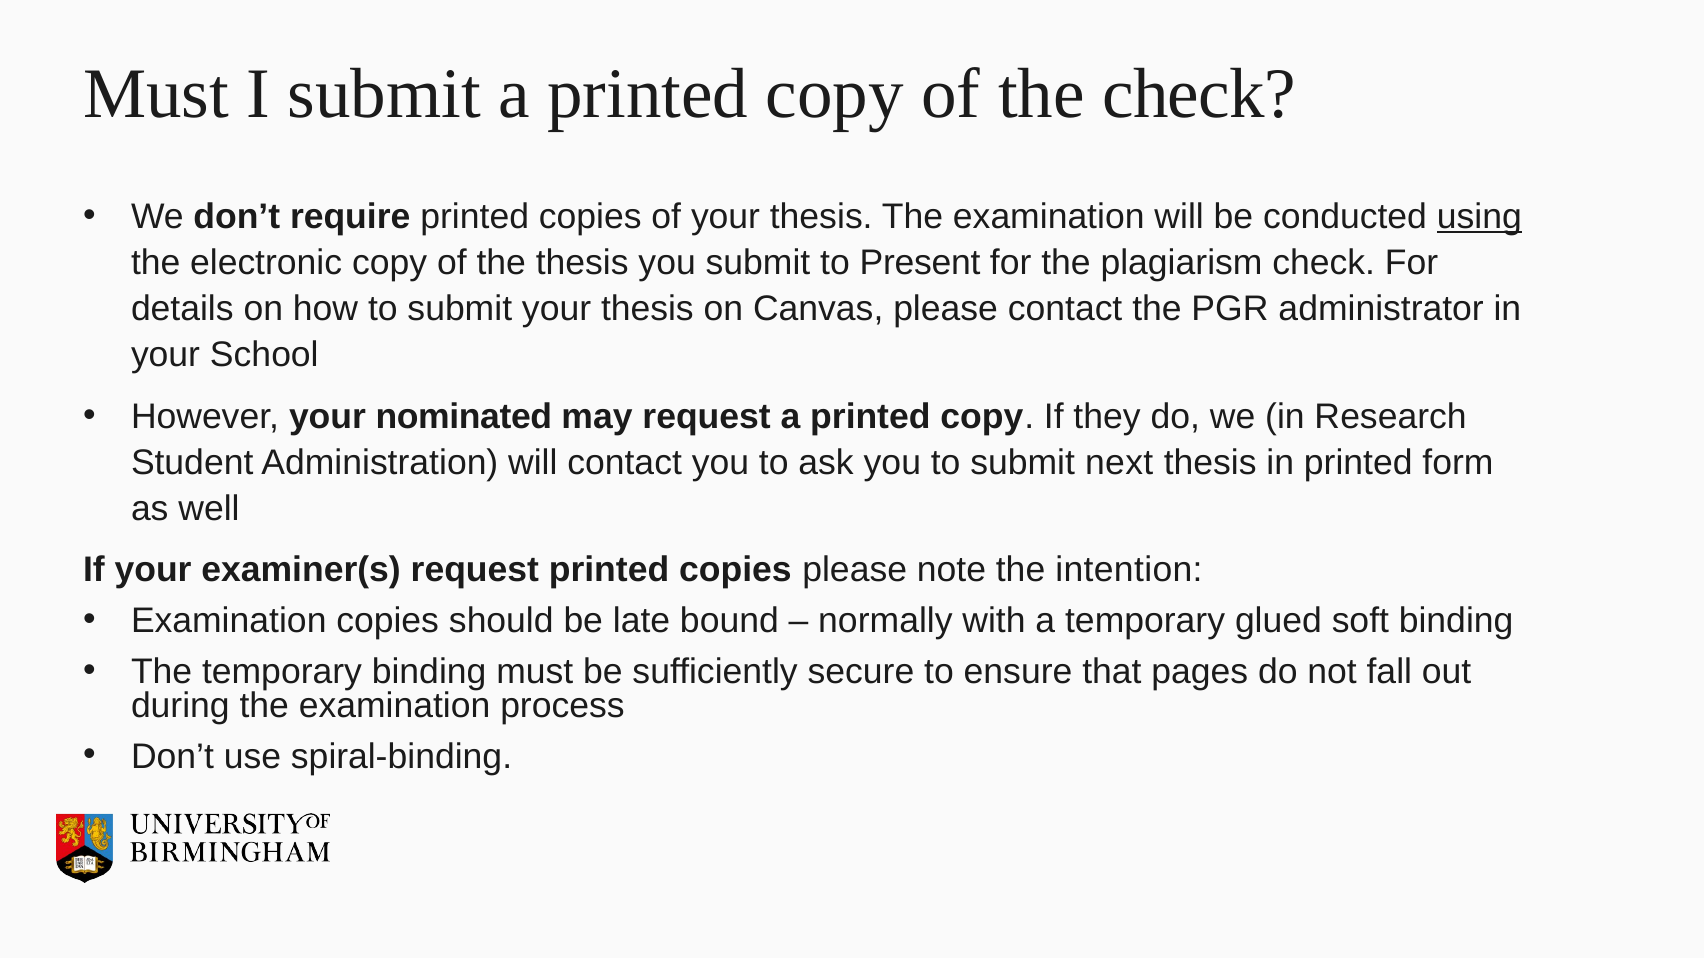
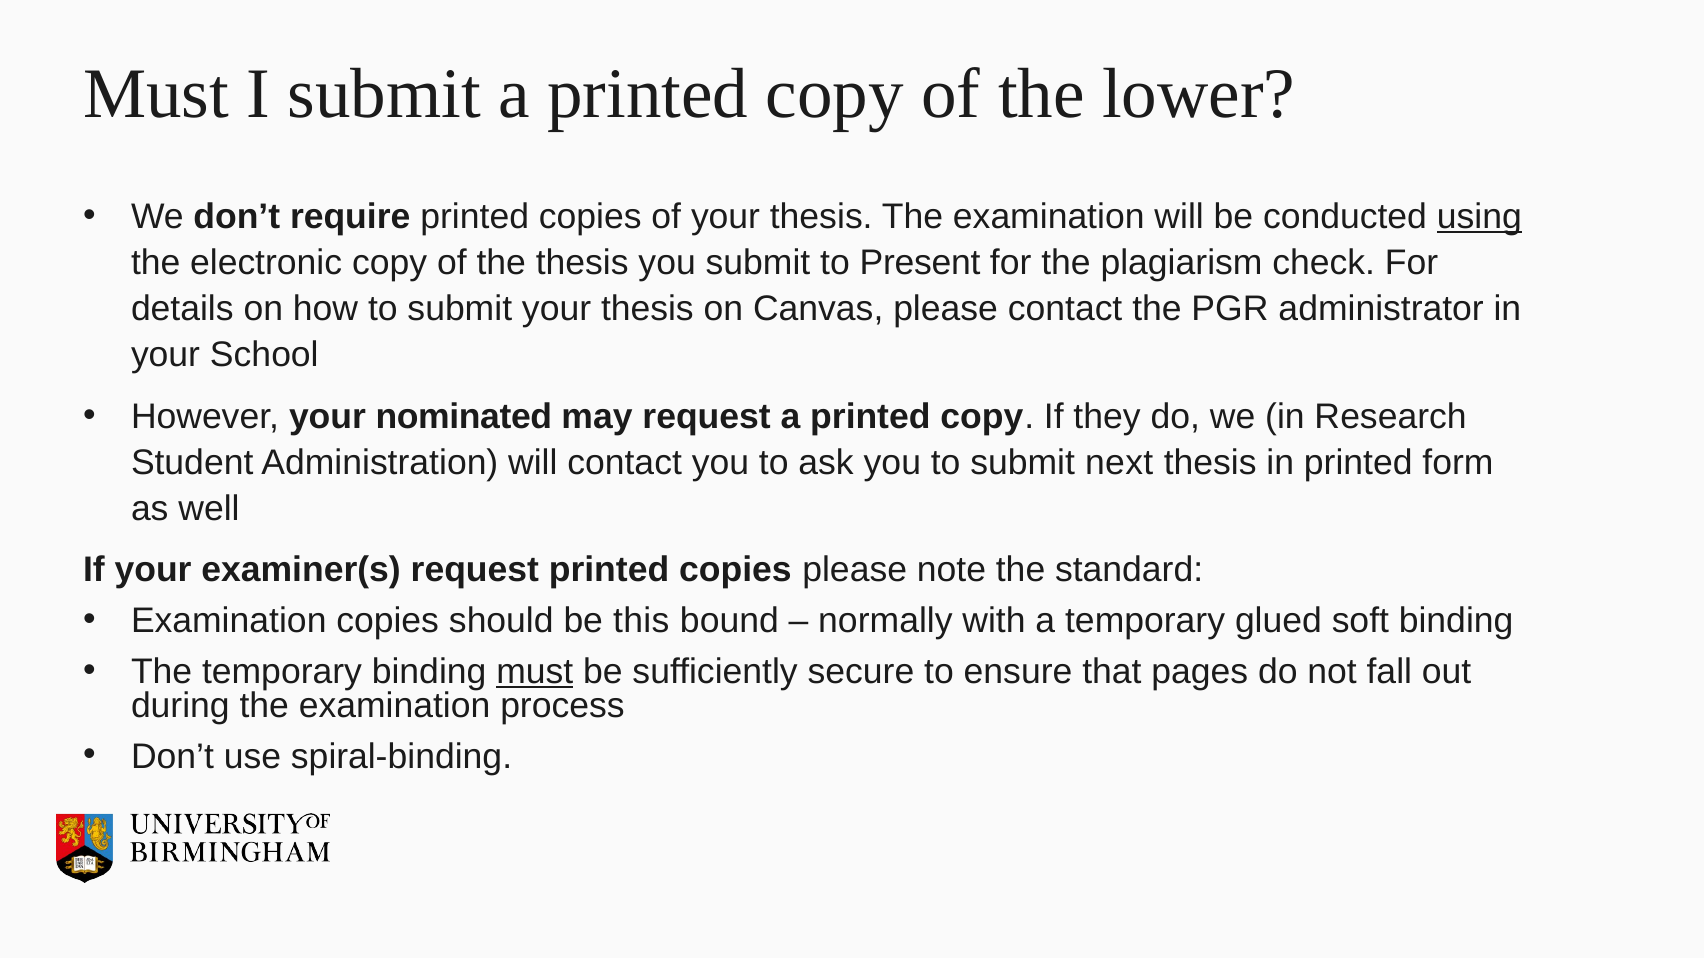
the check: check -> lower (1199, 94)
intention: intention -> standard (1129, 571)
late: late -> this (641, 621)
must underline: none -> present (535, 672)
